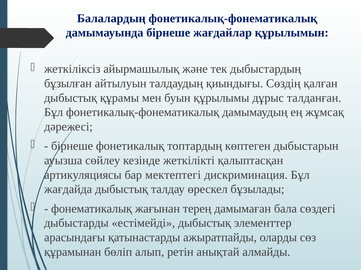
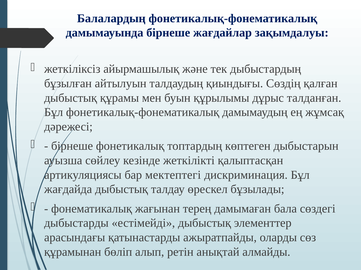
құрылымын: құрылымын -> зақымдалуы (292, 33)
